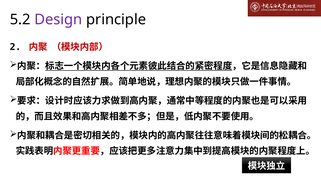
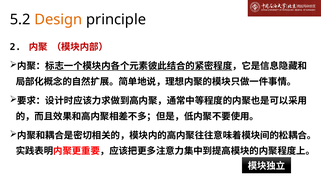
Design colour: purple -> orange (58, 19)
